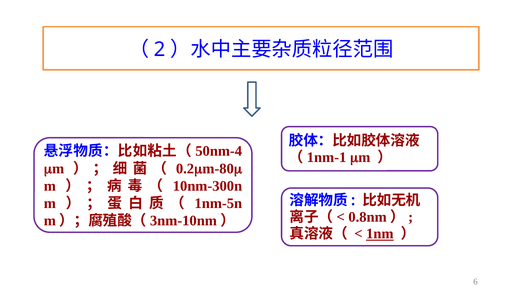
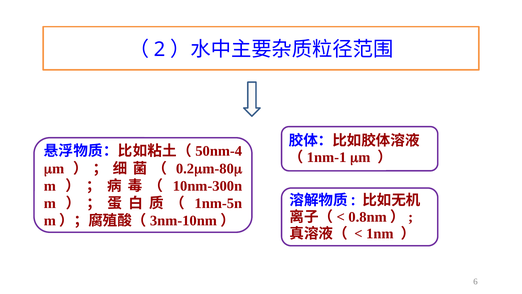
1nm underline: present -> none (380, 234)
